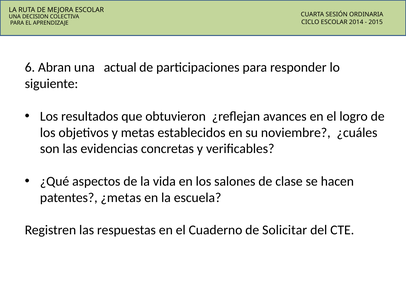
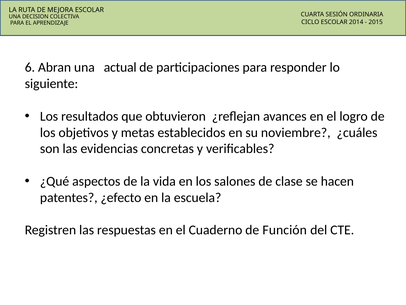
¿metas: ¿metas -> ¿efecto (121, 197)
Solicitar: Solicitar -> Función (285, 230)
